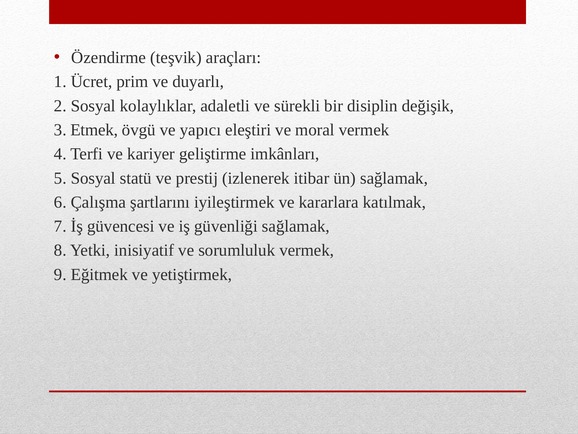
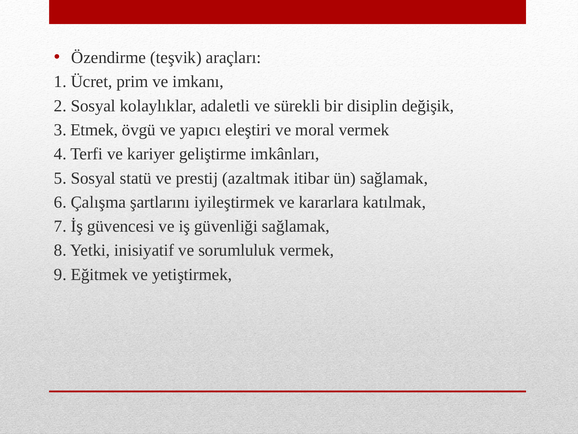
duyarlı: duyarlı -> imkanı (198, 82)
izlenerek: izlenerek -> azaltmak (256, 178)
